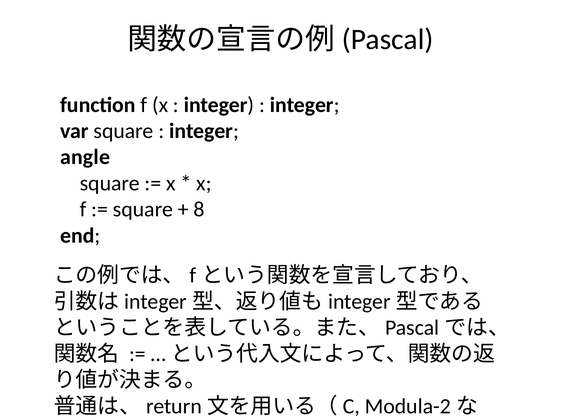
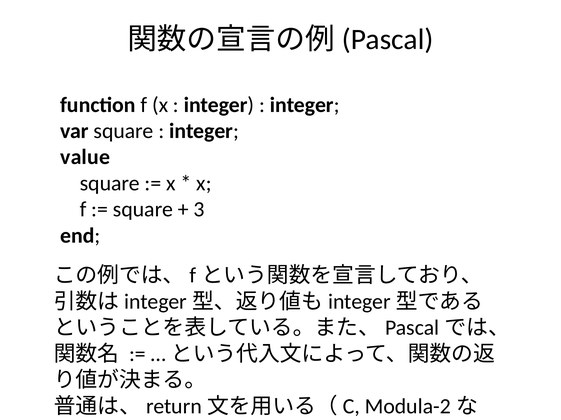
angle: angle -> value (85, 157)
8: 8 -> 3 (199, 210)
